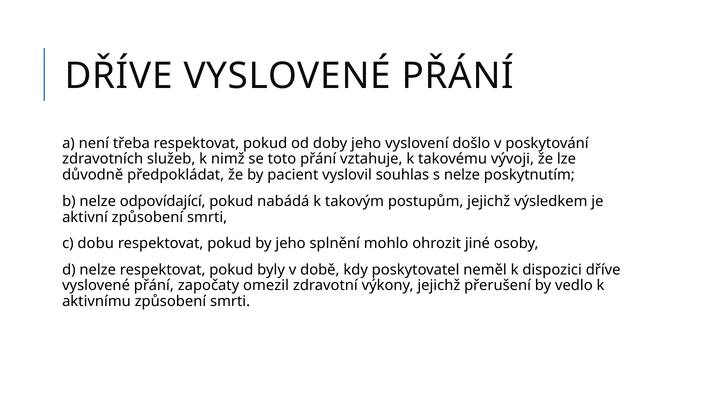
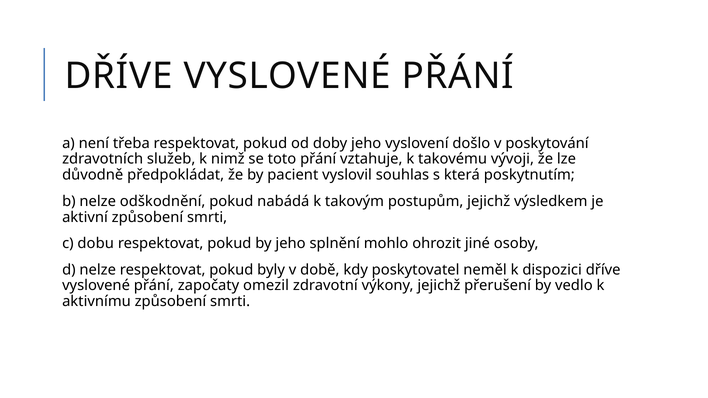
s nelze: nelze -> která (462, 175)
odpovídající: odpovídající -> odškodnění (163, 201)
